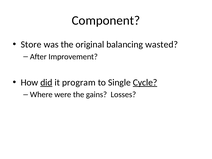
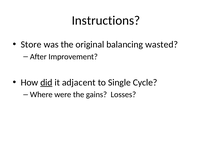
Component: Component -> Instructions (106, 21)
program: program -> adjacent (79, 82)
Cycle underline: present -> none (145, 82)
